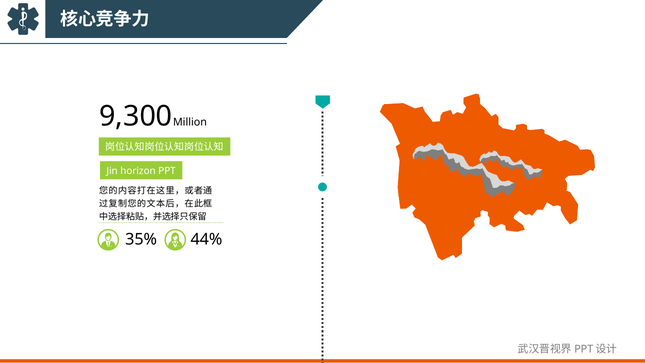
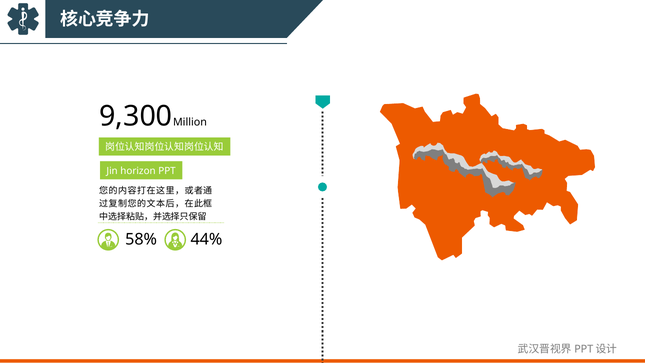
35%: 35% -> 58% (141, 239)
